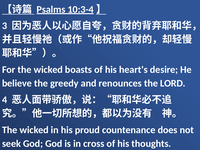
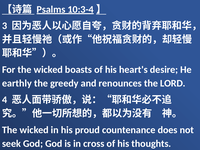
believe: believe -> earthly (17, 83)
